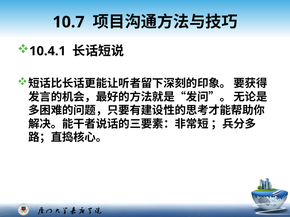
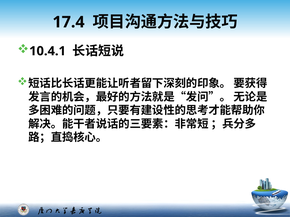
10.7: 10.7 -> 17.4 (69, 22)
